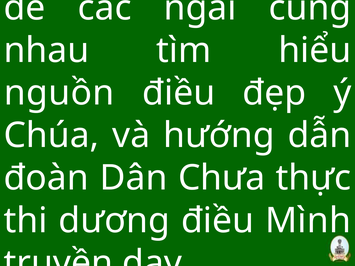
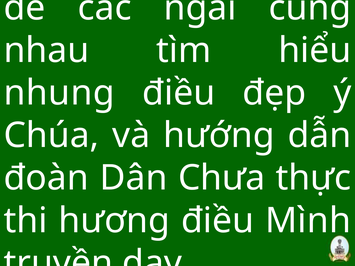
nguồn: nguồn -> nhung (59, 93)
dương: dương -> hương (114, 221)
